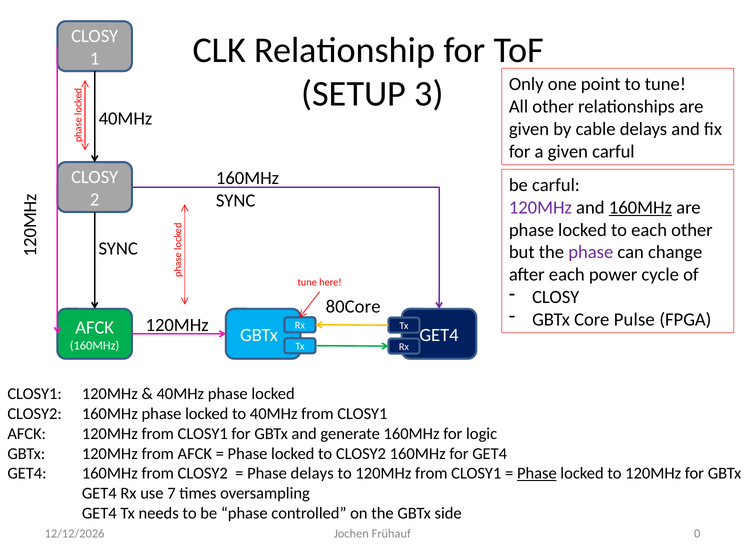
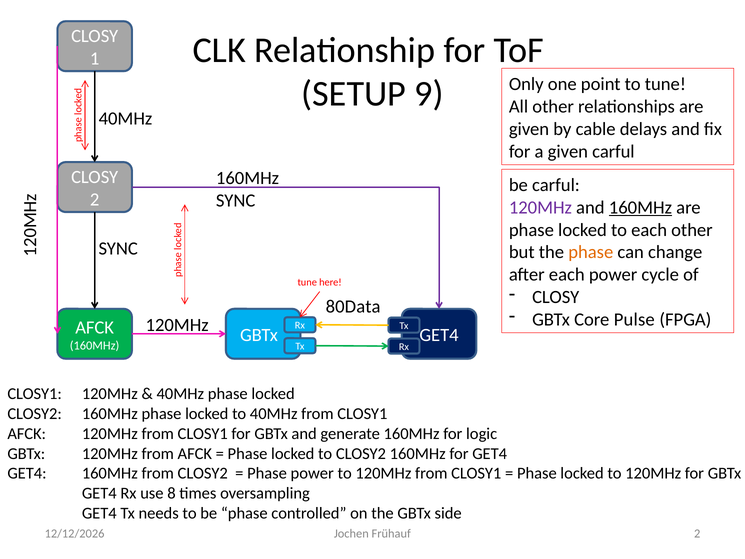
3: 3 -> 9 (429, 94)
phase colour: purple -> orange (591, 252)
80Core: 80Core -> 80Data (353, 306)
Phase delays: delays -> power (312, 473)
Phase underline: present -> none (537, 473)
7: 7 -> 8 (171, 493)
Frühauf 0: 0 -> 2 (697, 533)
